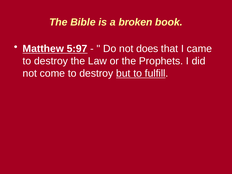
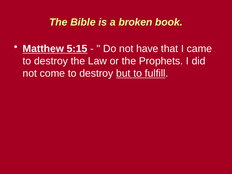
5:97: 5:97 -> 5:15 (77, 49)
does: does -> have (147, 49)
